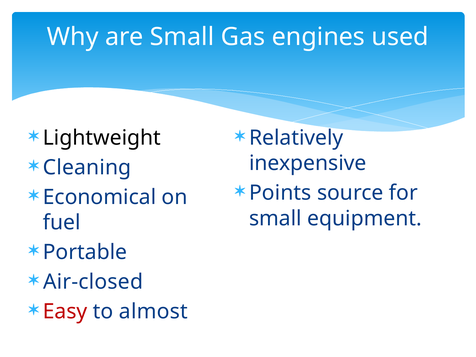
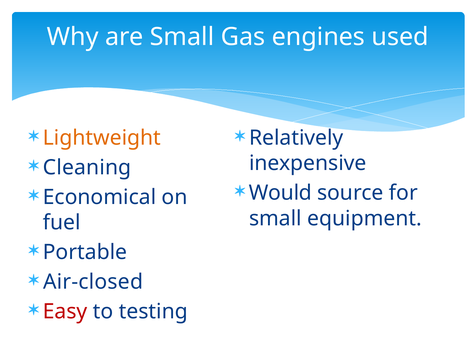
Lightweight colour: black -> orange (102, 138)
Points: Points -> Would (280, 193)
almost: almost -> testing (153, 312)
